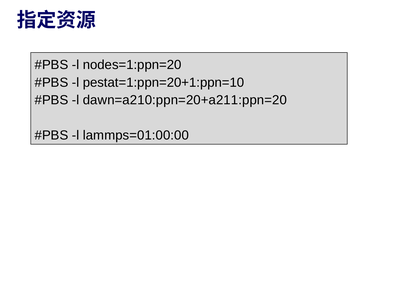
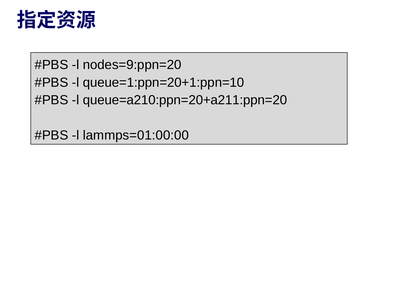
nodes=1:ppn=20: nodes=1:ppn=20 -> nodes=9:ppn=20 (132, 65)
pestat=1:ppn=20+1:ppn=10: pestat=1:ppn=20+1:ppn=10 -> queue=1:ppn=20+1:ppn=10 (164, 82)
dawn=a210:ppn=20+a211:ppn=20: dawn=a210:ppn=20+a211:ppn=20 -> queue=a210:ppn=20+a211:ppn=20 (185, 100)
